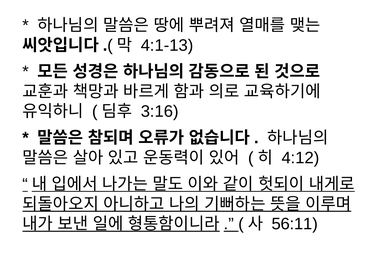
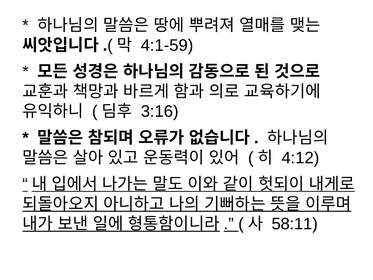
4:1-13: 4:1-13 -> 4:1-59 (167, 45)
56:11: 56:11 -> 58:11 (295, 224)
